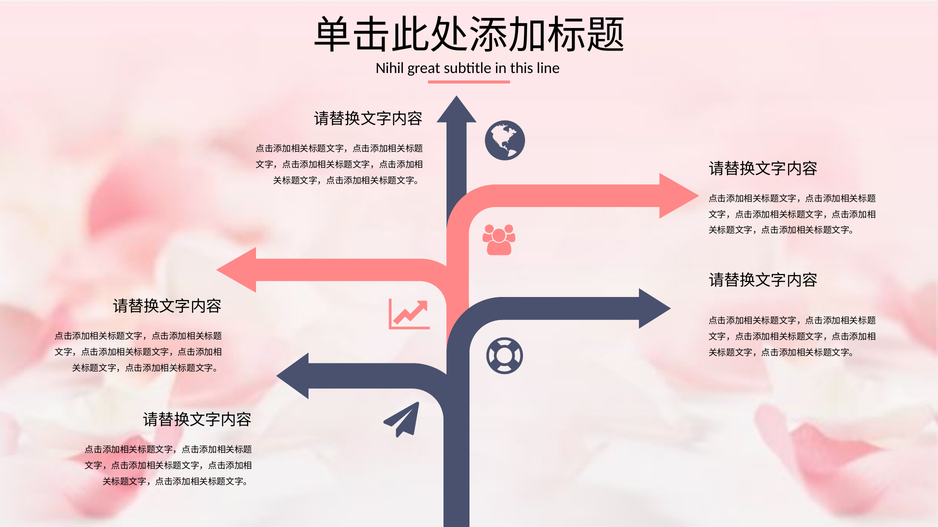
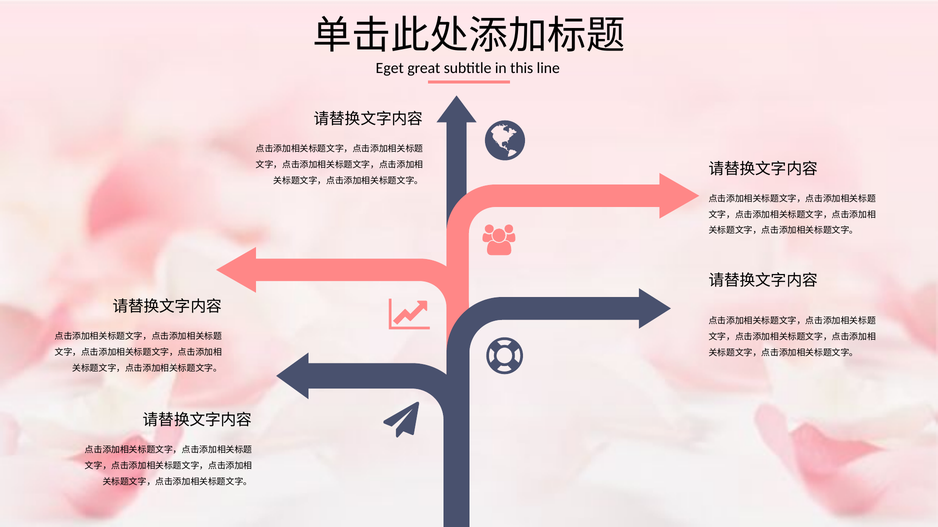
Nihil: Nihil -> Eget (390, 68)
